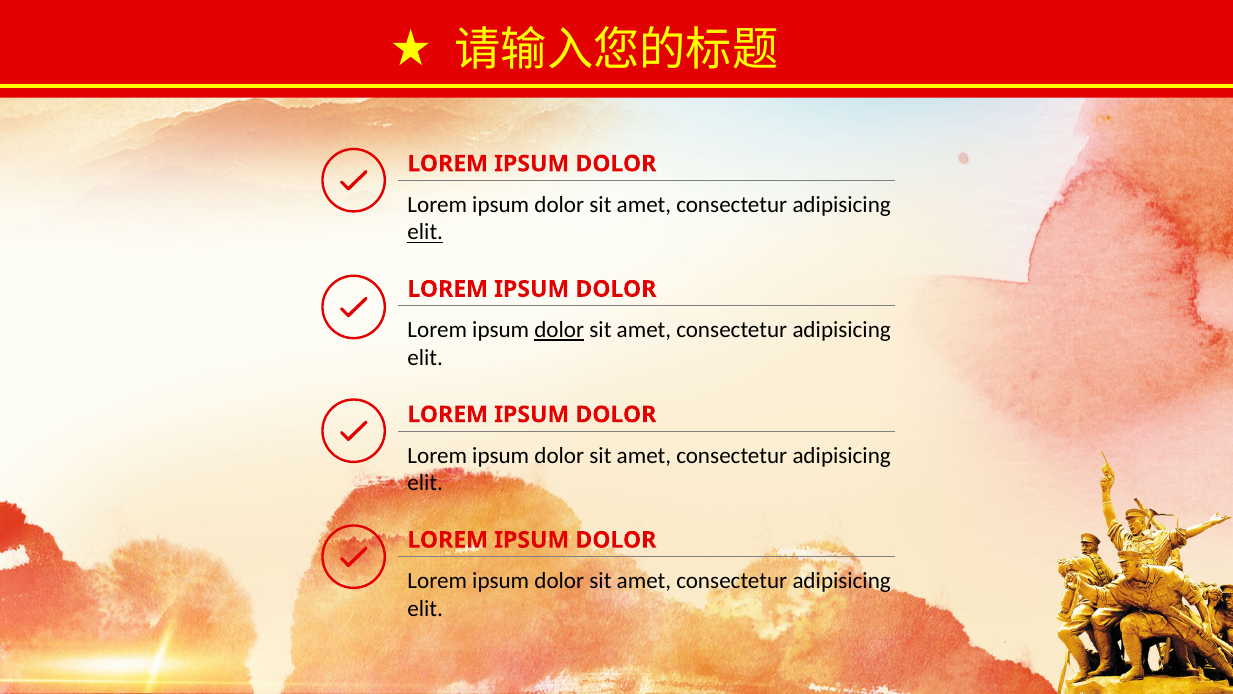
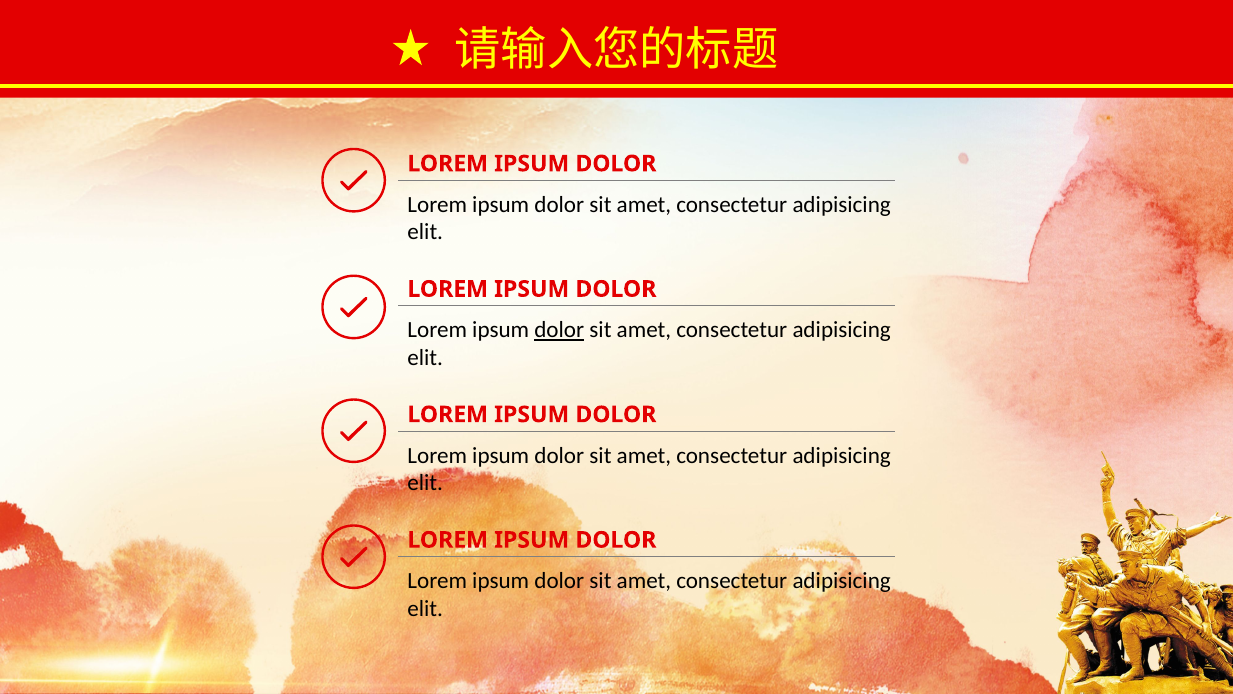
elit underline: present -> none (425, 232)
